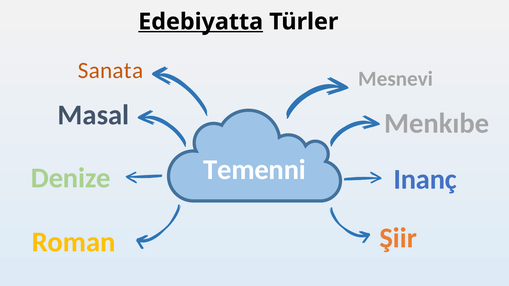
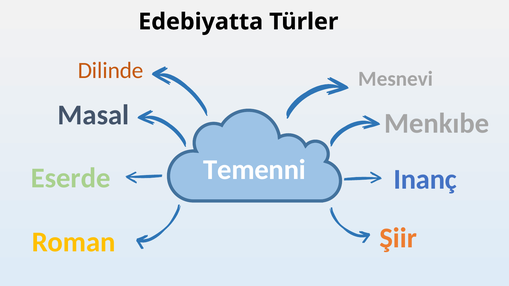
Edebiyatta underline: present -> none (201, 22)
Sanata: Sanata -> Dilinde (111, 70)
Denize: Denize -> Eserde (71, 178)
